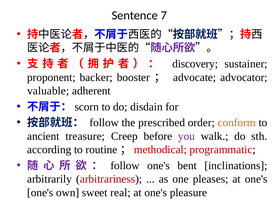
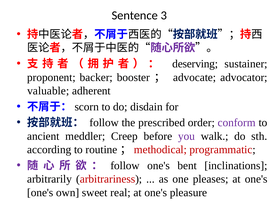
7: 7 -> 3 (164, 15)
discovery: discovery -> deserving (195, 64)
conform colour: orange -> purple (237, 122)
treasure: treasure -> meddler (85, 136)
